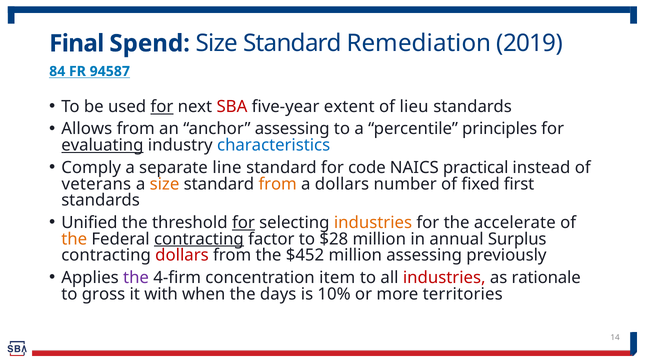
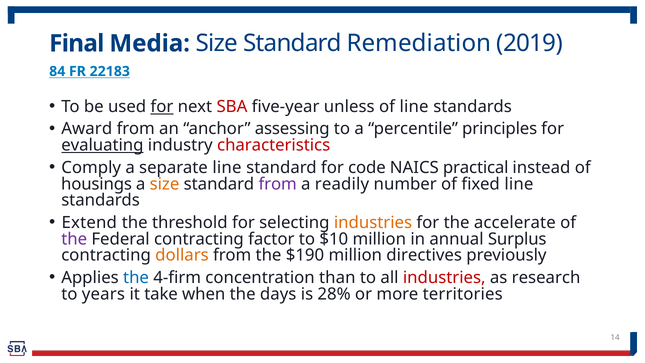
Spend: Spend -> Media (150, 43)
94587: 94587 -> 22183 (110, 71)
extent: extent -> unless (349, 107)
of lieu: lieu -> line (414, 107)
Allows: Allows -> Award (87, 129)
characteristics colour: blue -> red (274, 145)
veterans: veterans -> housings (97, 184)
from colour: orange -> purple (278, 184)
a dollars: dollars -> readily (342, 184)
fixed first: first -> line (519, 184)
Unified: Unified -> Extend (89, 223)
for underline: present -> none (243, 223)
the colour: orange -> purple (74, 239)
contracting underline: present -> none (199, 239)
$28: $28 -> $10 (334, 239)
dollars colour: red -> orange (182, 255)
$452: $452 -> $190 (305, 255)
million assessing: assessing -> directives (424, 255)
the colour: purple -> blue (136, 278)
item: item -> than (337, 278)
rationale: rationale -> research (546, 278)
gross: gross -> years (103, 294)
with: with -> take (161, 294)
10%: 10% -> 28% (334, 294)
